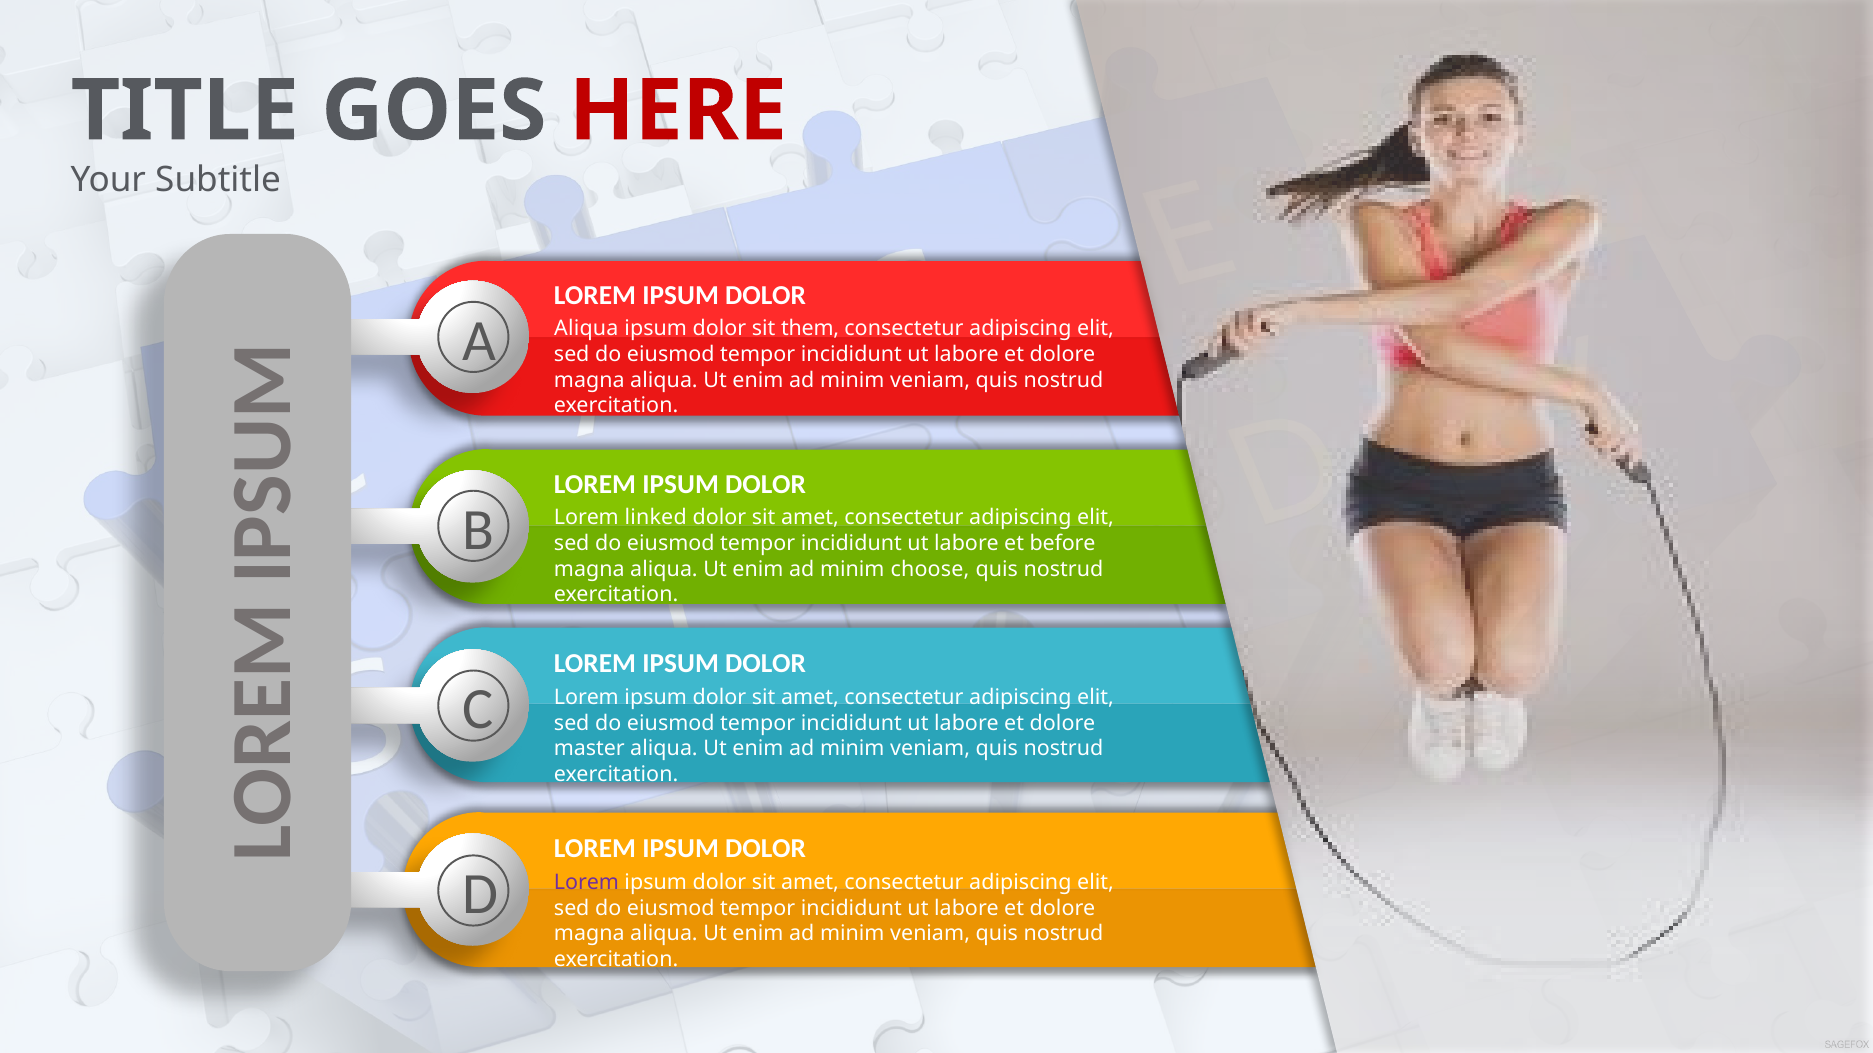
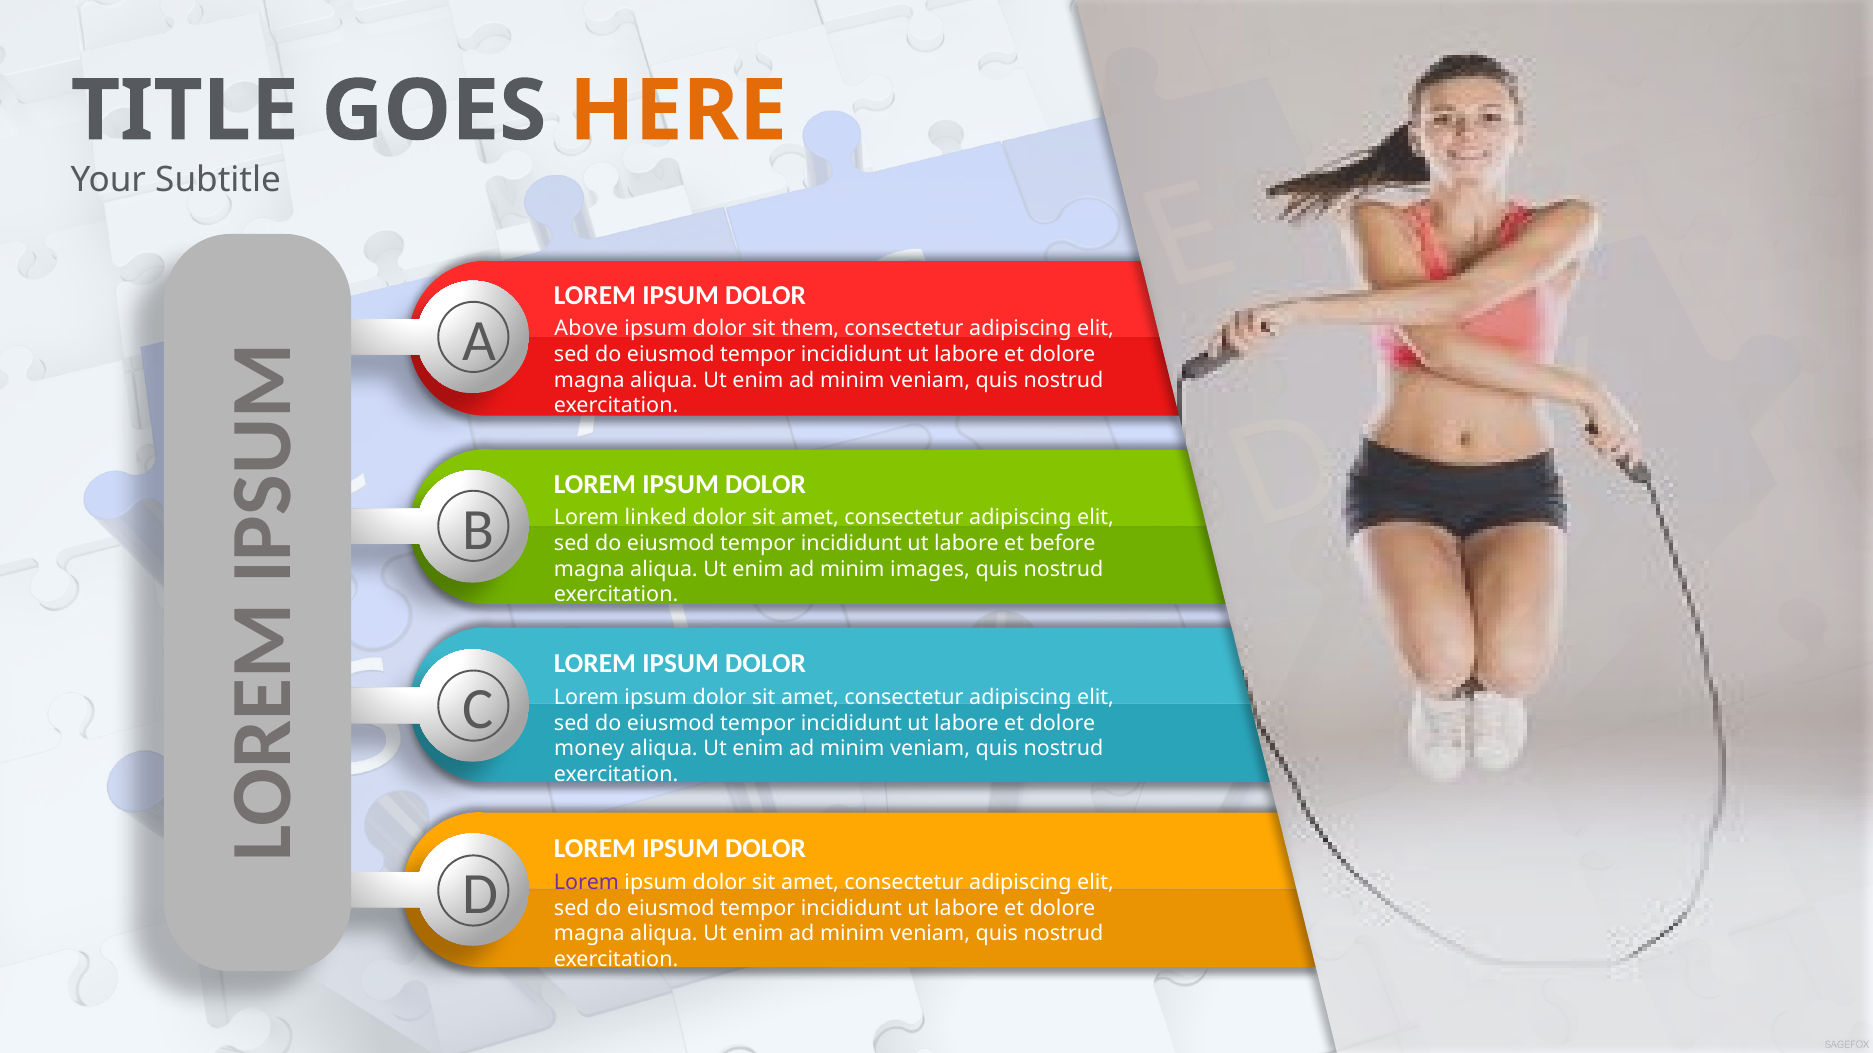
HERE colour: red -> orange (678, 111)
Aliqua: Aliqua -> Above (586, 329)
choose: choose -> images (930, 569)
master: master -> money (589, 749)
